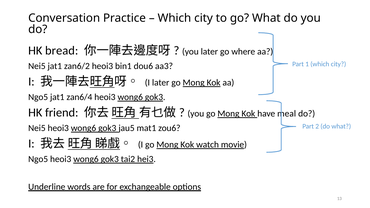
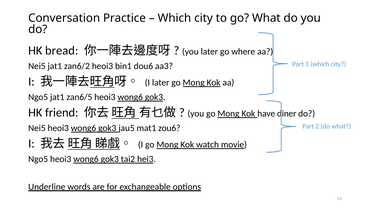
zan6/4: zan6/4 -> zan6/5 (79, 97)
meal: meal -> diner (287, 114)
